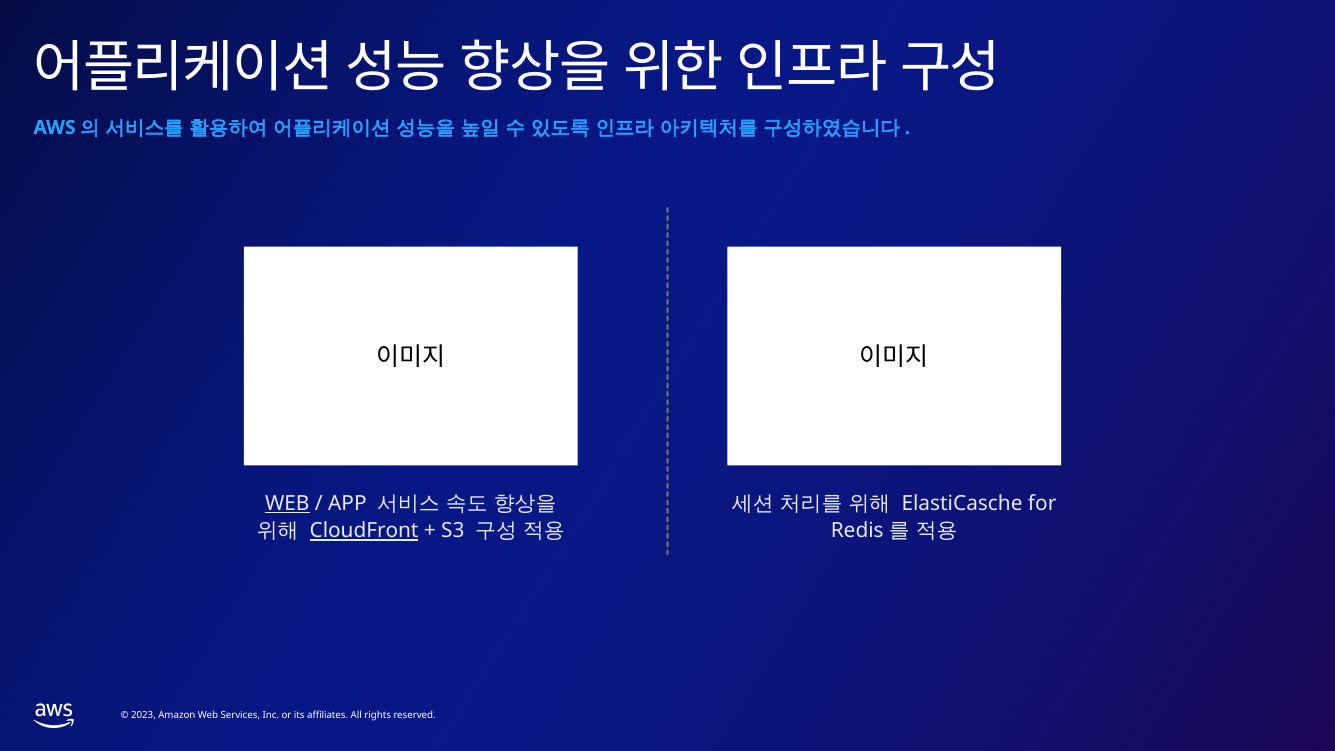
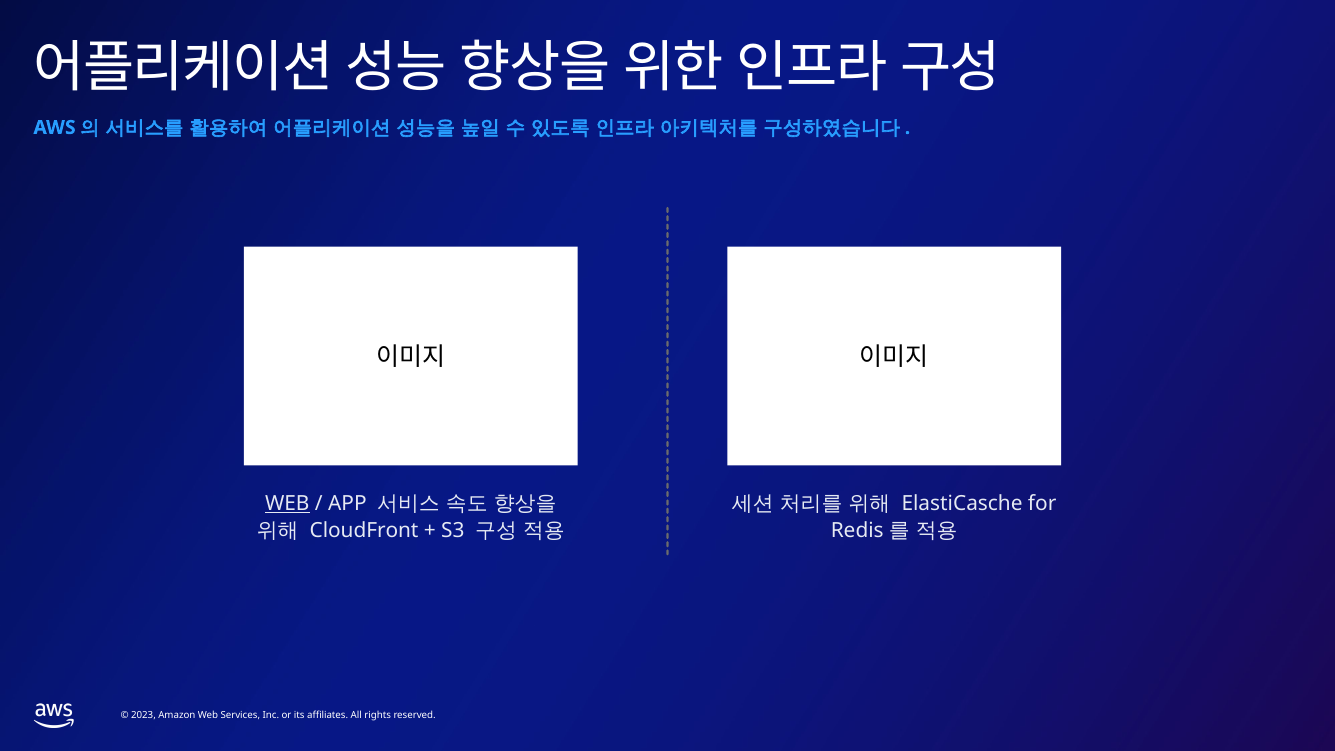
CloudFront underline: present -> none (364, 531)
